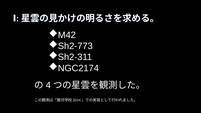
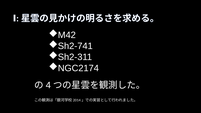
Sh2-773: Sh2-773 -> Sh2-741 (75, 46)
